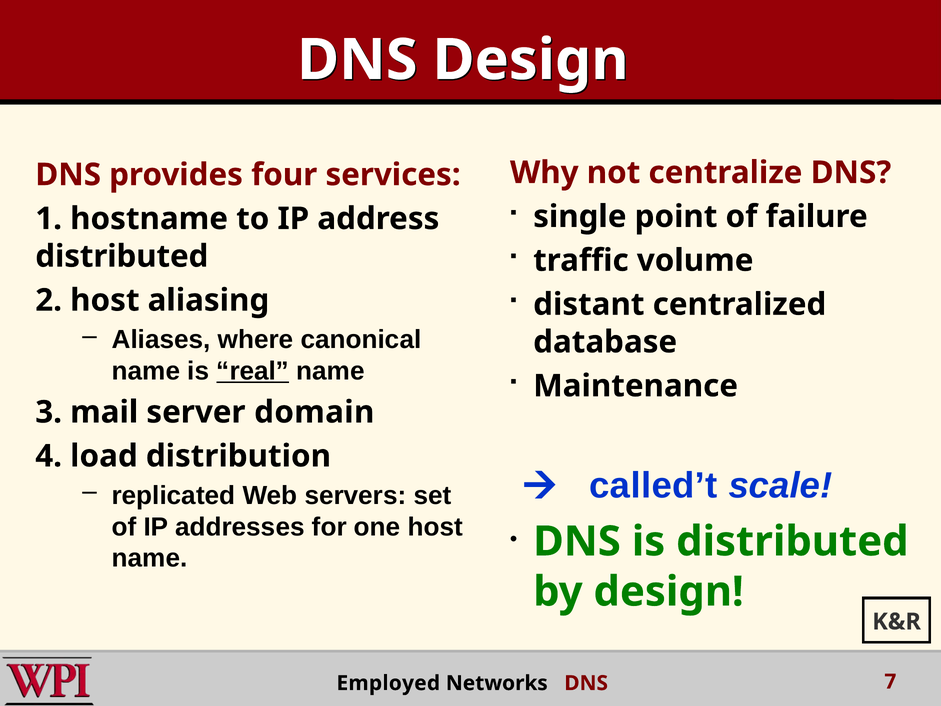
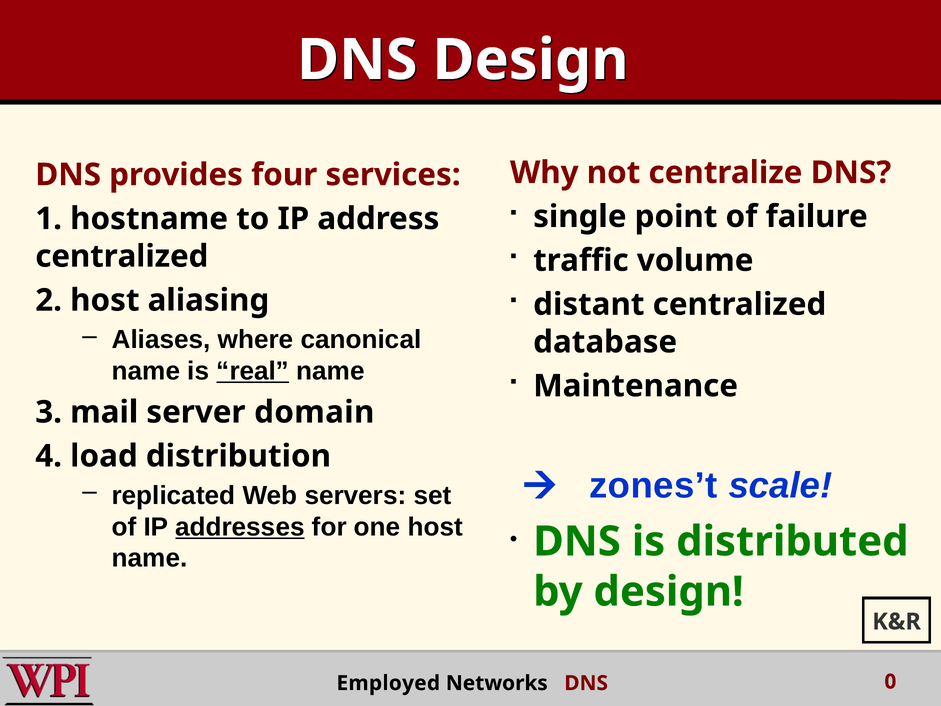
distributed: distributed -> centralized (122, 256)
called’t: called’t -> zones’t (653, 486)
addresses underline: none -> present (240, 527)
7: 7 -> 0 (890, 681)
